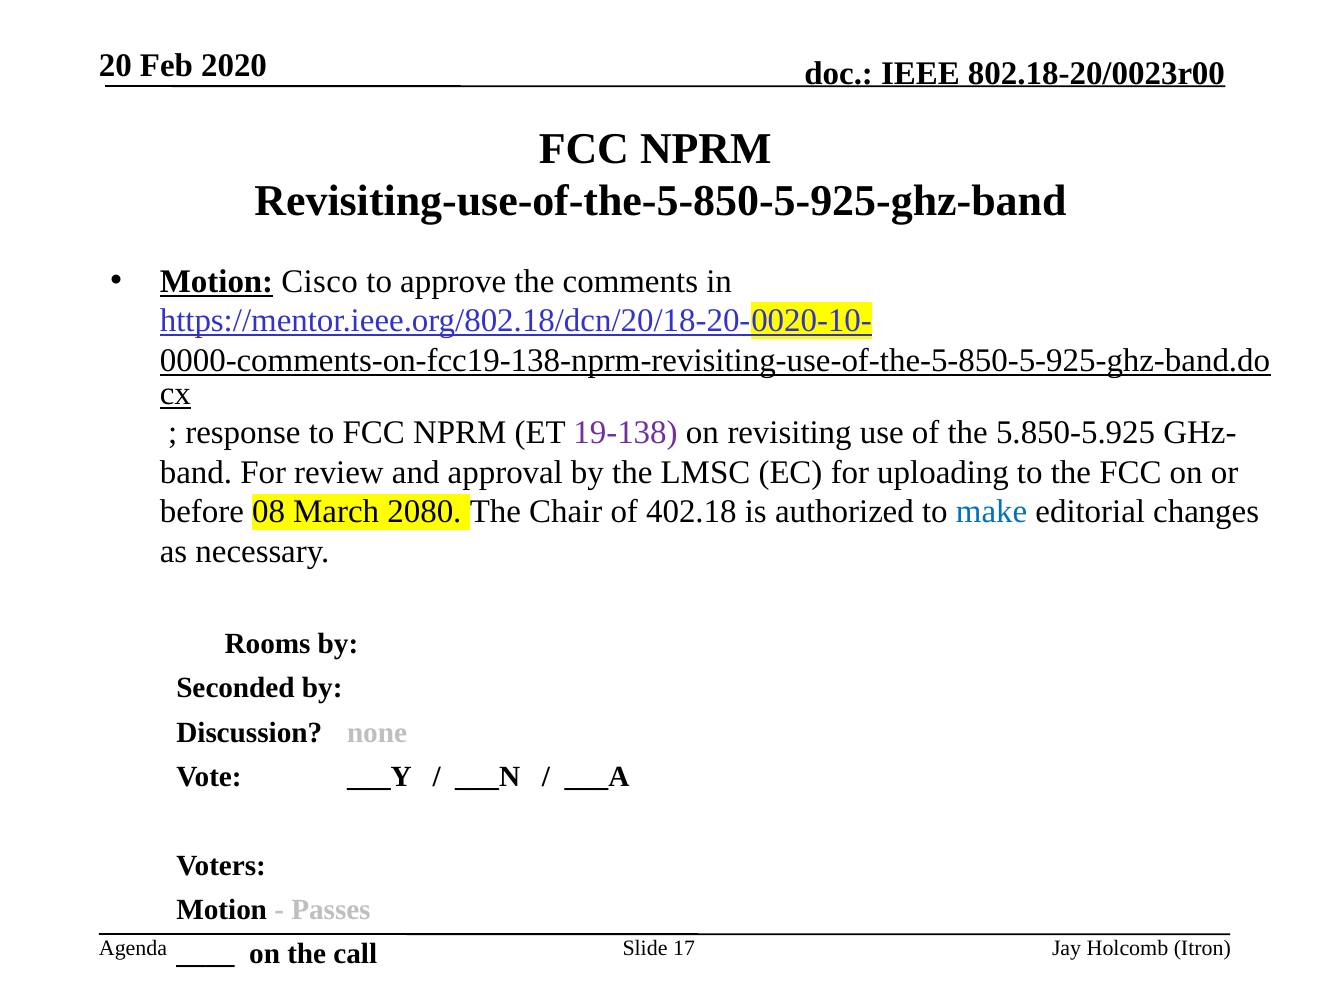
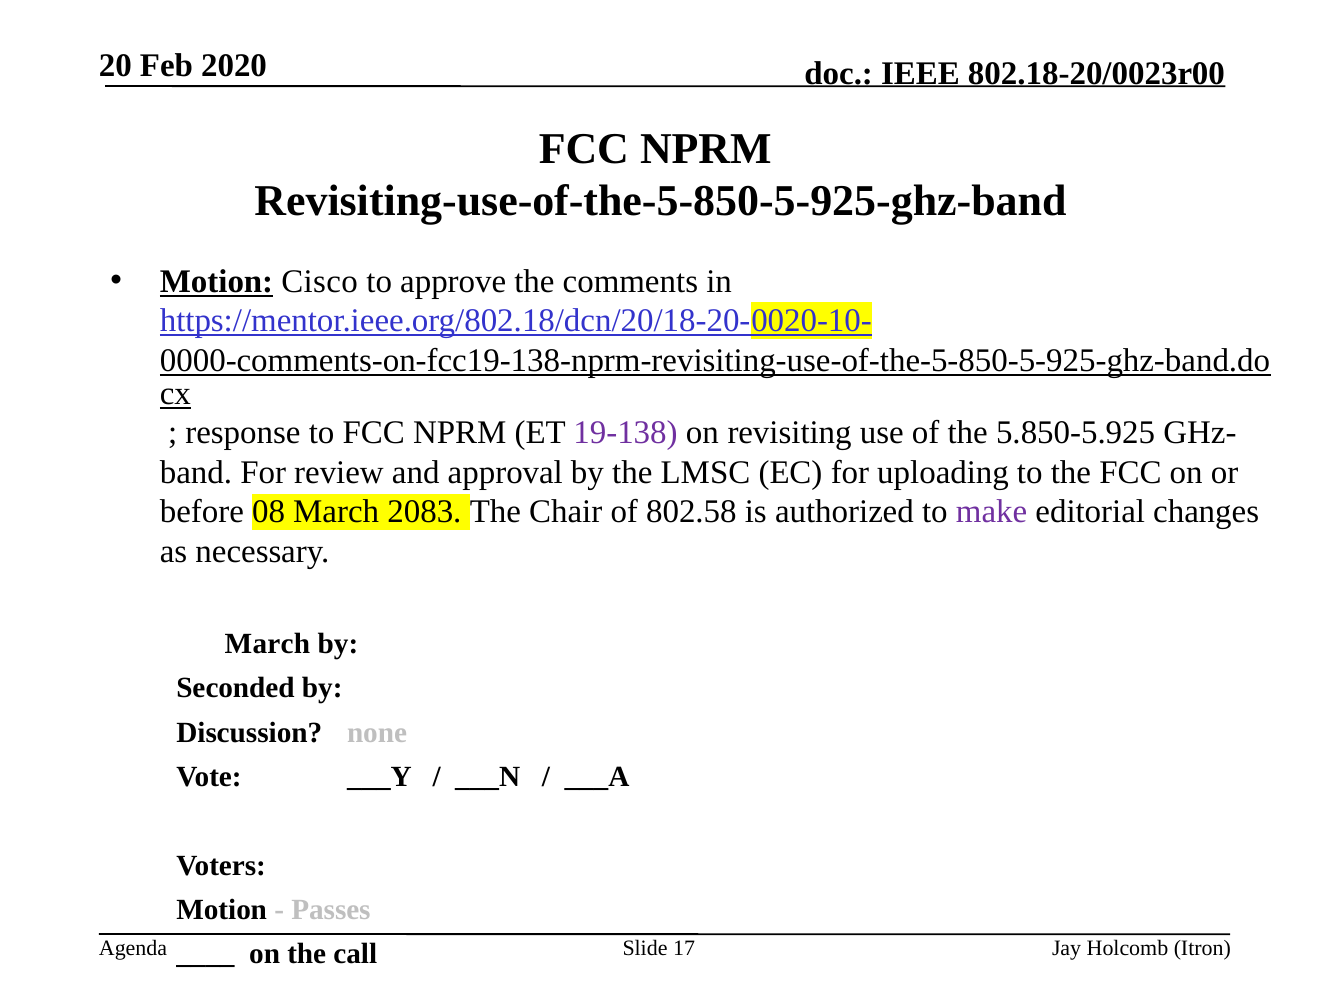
2080: 2080 -> 2083 (424, 512)
402.18: 402.18 -> 802.58 (691, 512)
make colour: blue -> purple (992, 512)
Rooms: Rooms -> March (267, 644)
